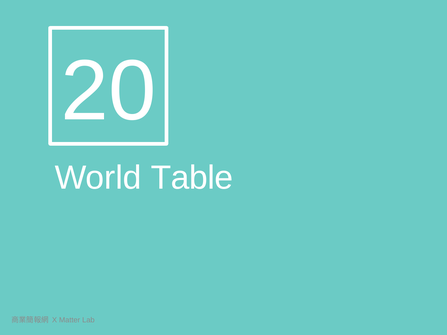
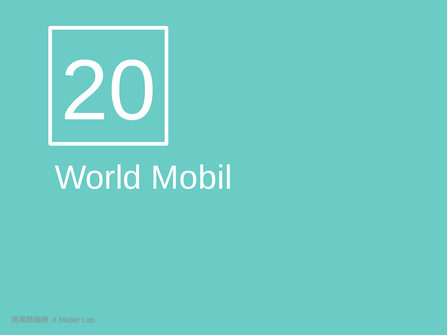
Table: Table -> Mobil (192, 178)
